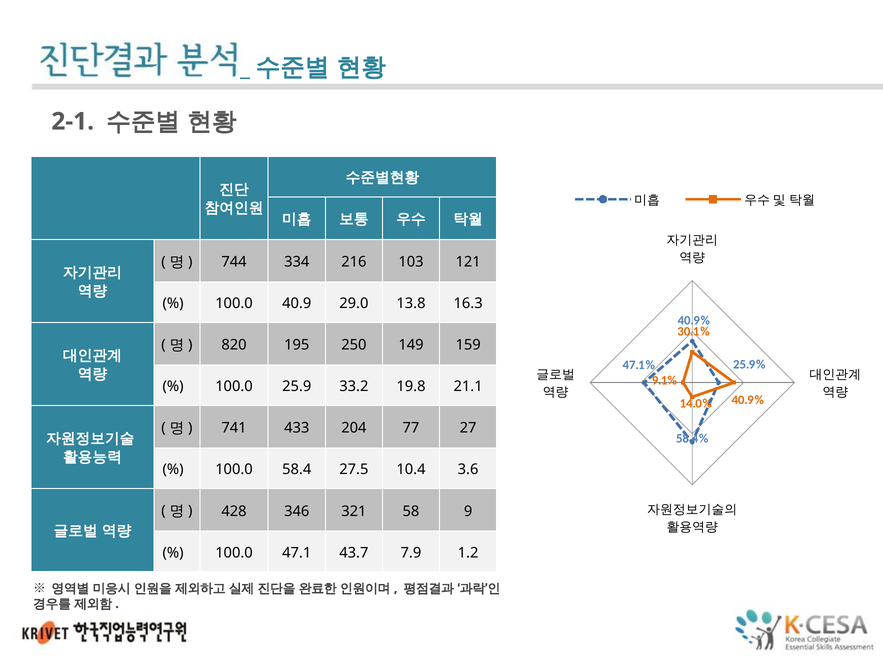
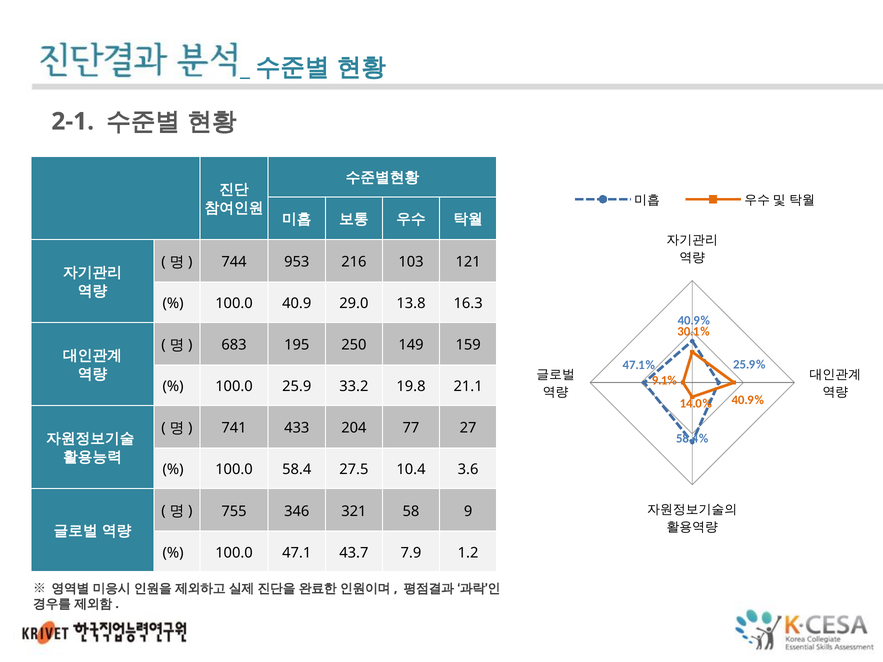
334: 334 -> 953 (297, 262)
820: 820 -> 683 (234, 345)
428: 428 -> 755 (234, 511)
